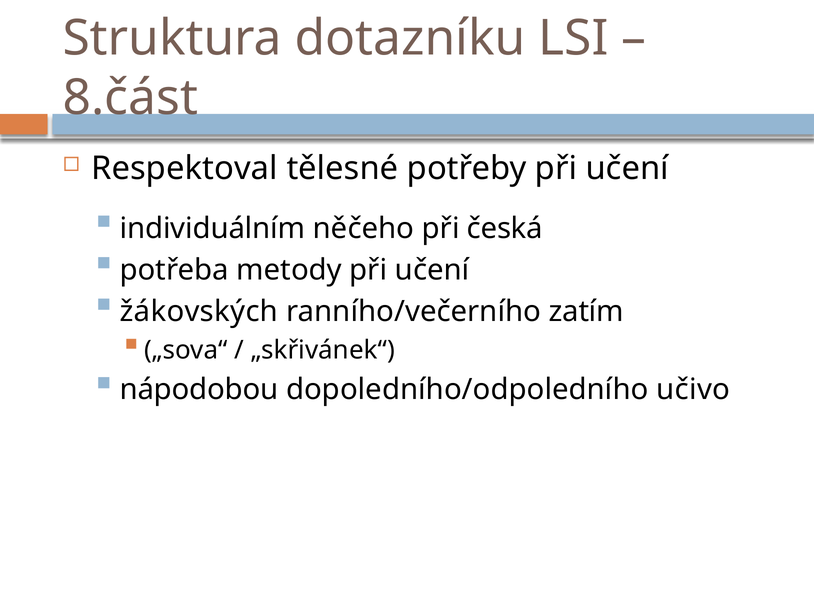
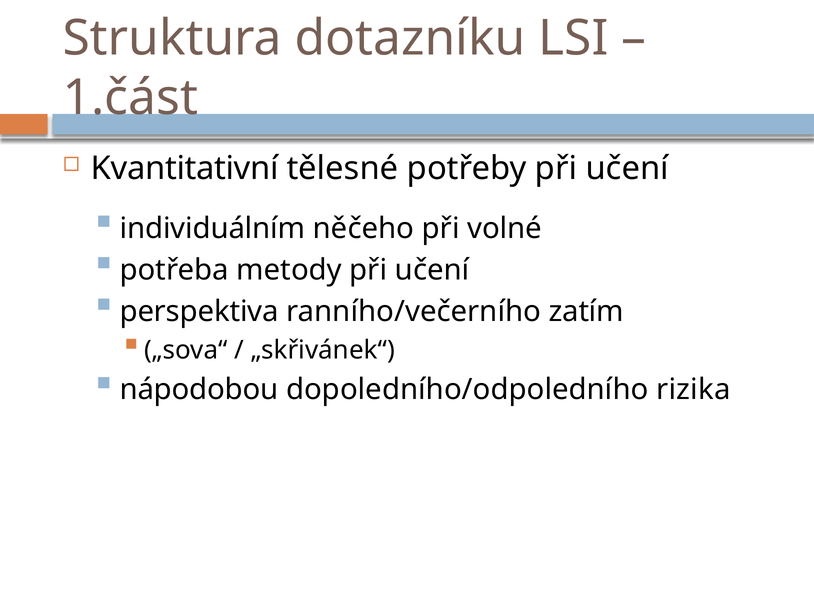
8.část: 8.část -> 1.část (130, 98)
Respektoval: Respektoval -> Kvantitativní (185, 168)
česká: česká -> volné (505, 228)
žákovských: žákovských -> perspektiva (199, 311)
učivo: učivo -> rizika (693, 389)
